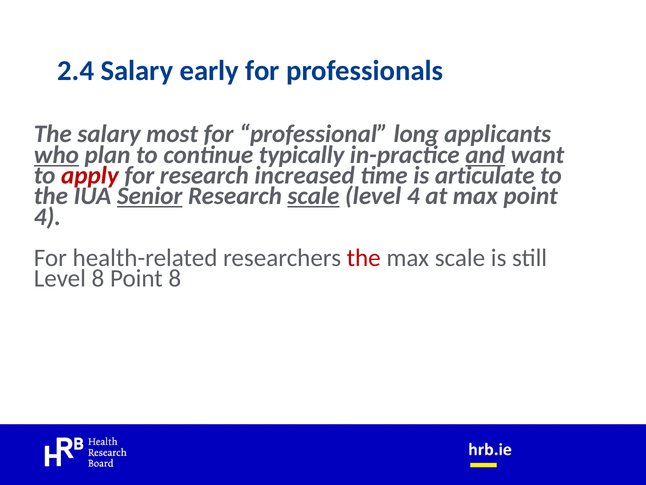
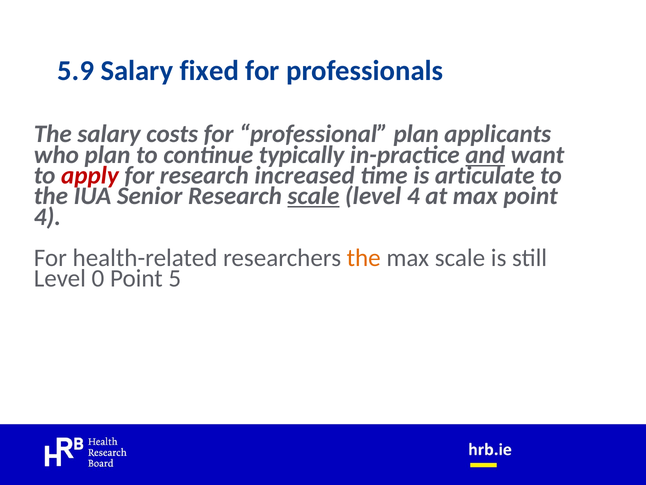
2.4: 2.4 -> 5.9 (76, 71)
early: early -> fixed (209, 71)
most: most -> costs (172, 134)
professional long: long -> plan (416, 134)
who underline: present -> none (56, 155)
Senior underline: present -> none (150, 196)
the colour: red -> orange (364, 258)
Level 8: 8 -> 0 (98, 278)
Point 8: 8 -> 5 (175, 278)
